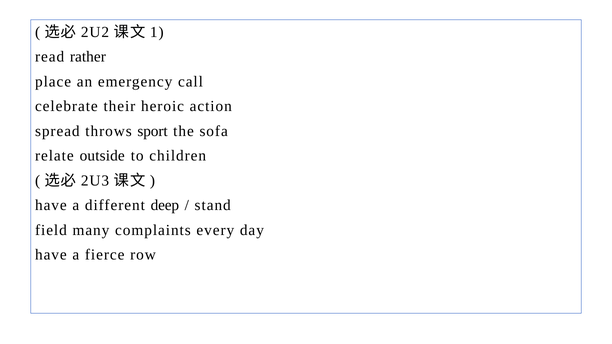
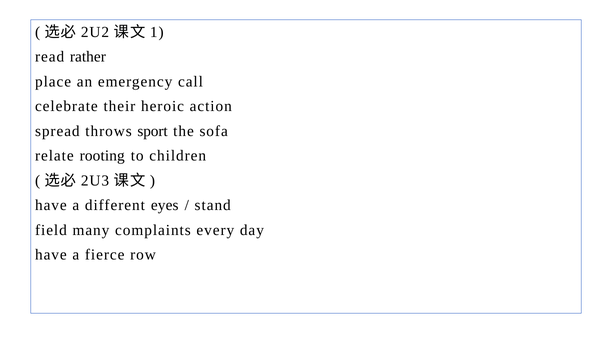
outside: outside -> rooting (102, 156)
deep: deep -> eyes (165, 205)
